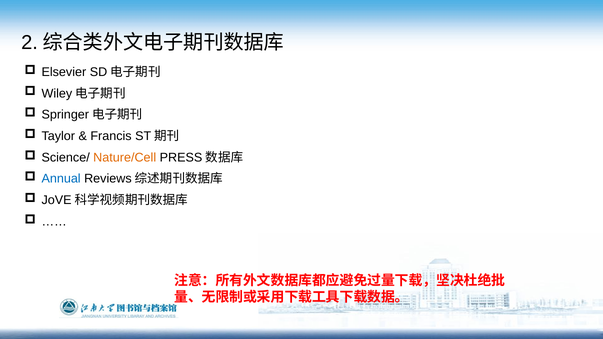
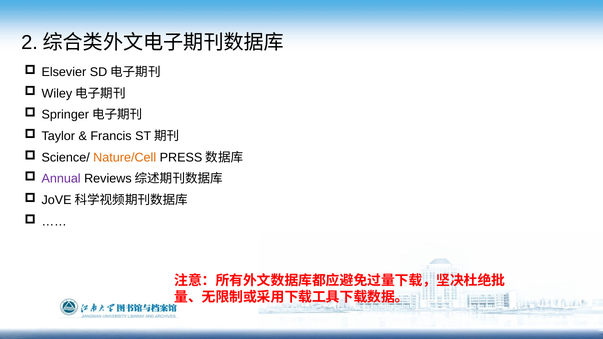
Annual colour: blue -> purple (61, 179)
